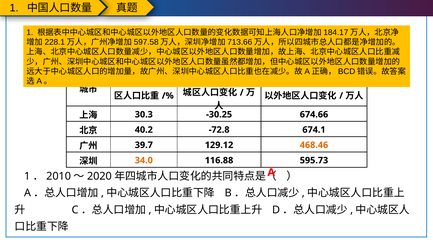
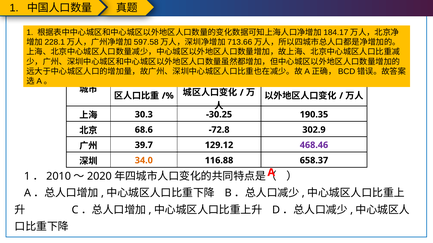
674.66: 674.66 -> 190.35 (314, 115)
40.2: 40.2 -> 68.6 (144, 130)
674.1: 674.1 -> 302.9 (314, 130)
468.46 colour: orange -> purple (314, 145)
595.73: 595.73 -> 658.37 (314, 161)
